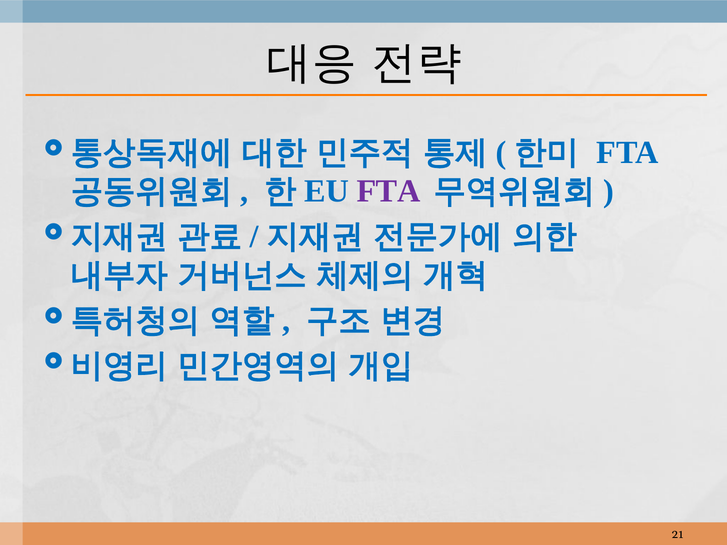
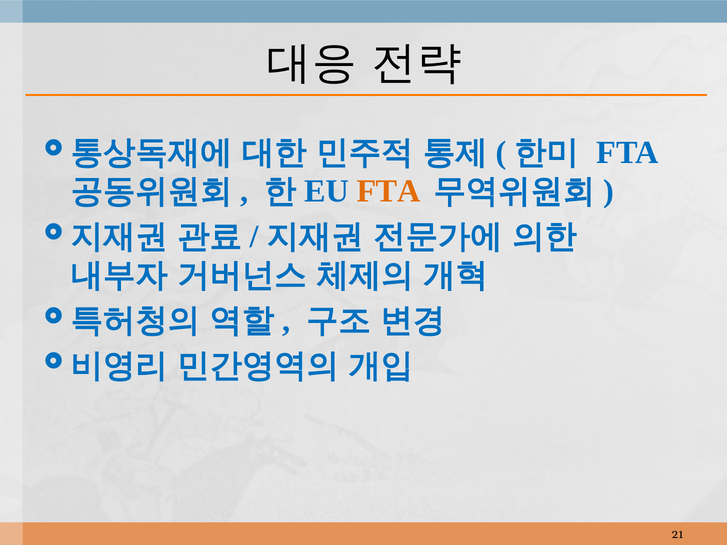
FTA colour: purple -> orange (388, 191)
